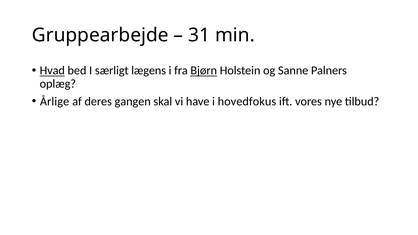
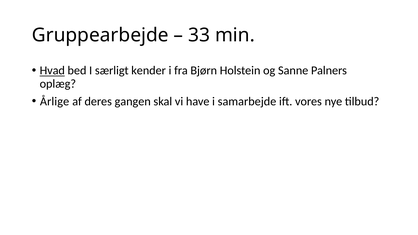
31: 31 -> 33 (199, 35)
lægens: lægens -> kender (149, 71)
Bjørn underline: present -> none (204, 71)
hovedfokus: hovedfokus -> samarbejde (247, 101)
